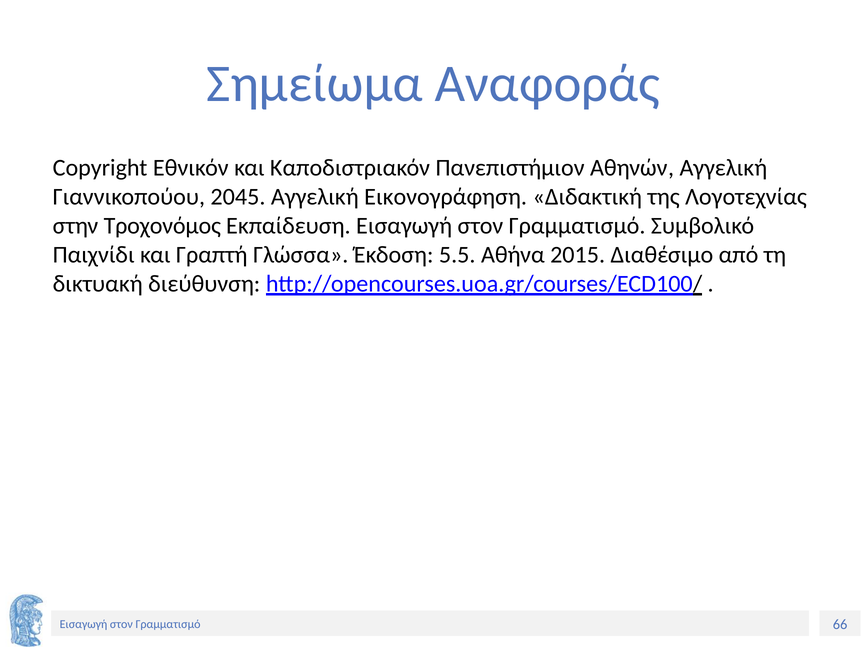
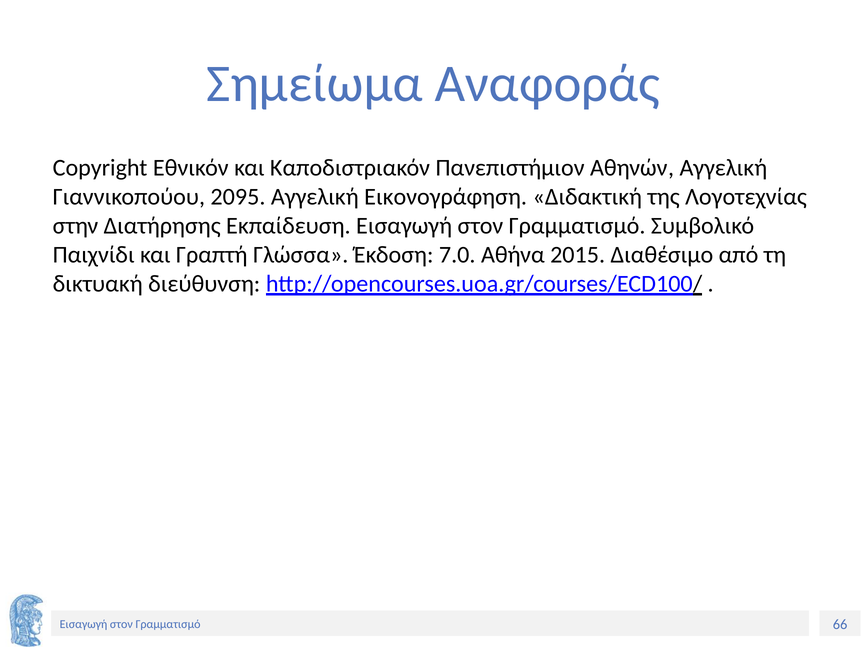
2045: 2045 -> 2095 (238, 197)
Τροχονόμος: Τροχονόμος -> Διατήρησης (162, 226)
5.5: 5.5 -> 7.0 (457, 255)
